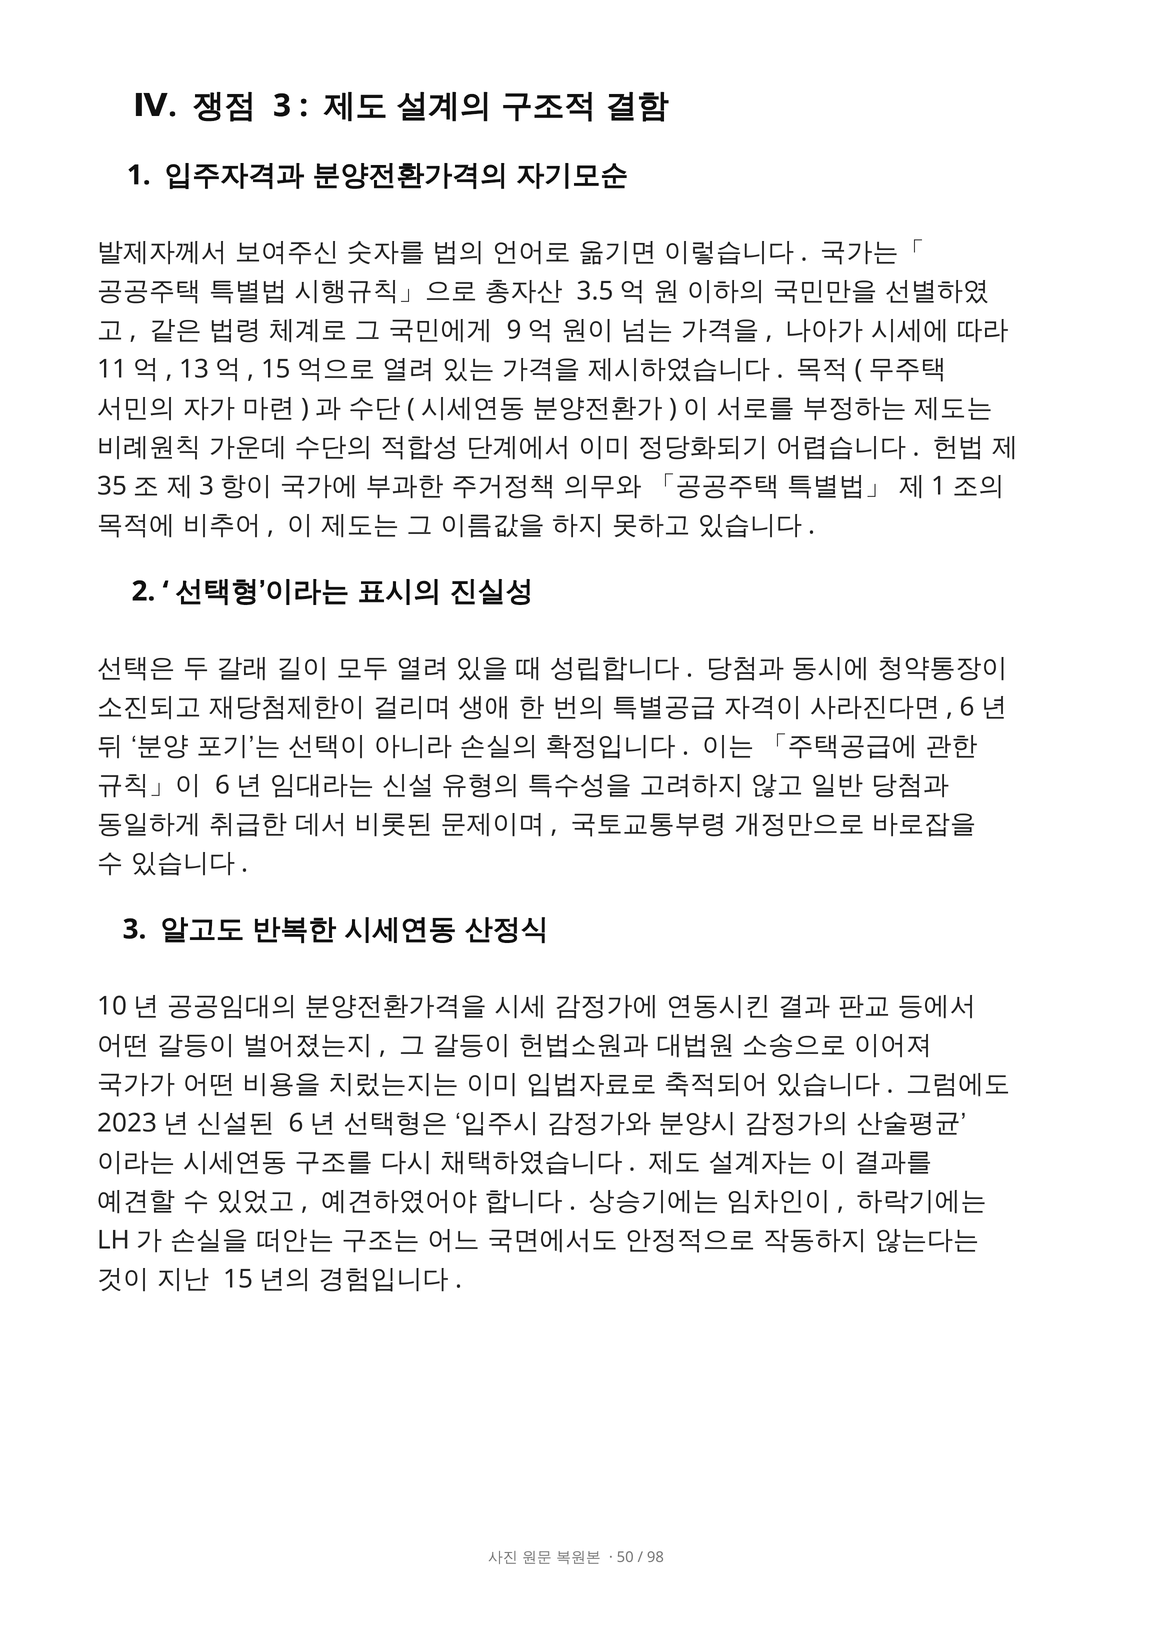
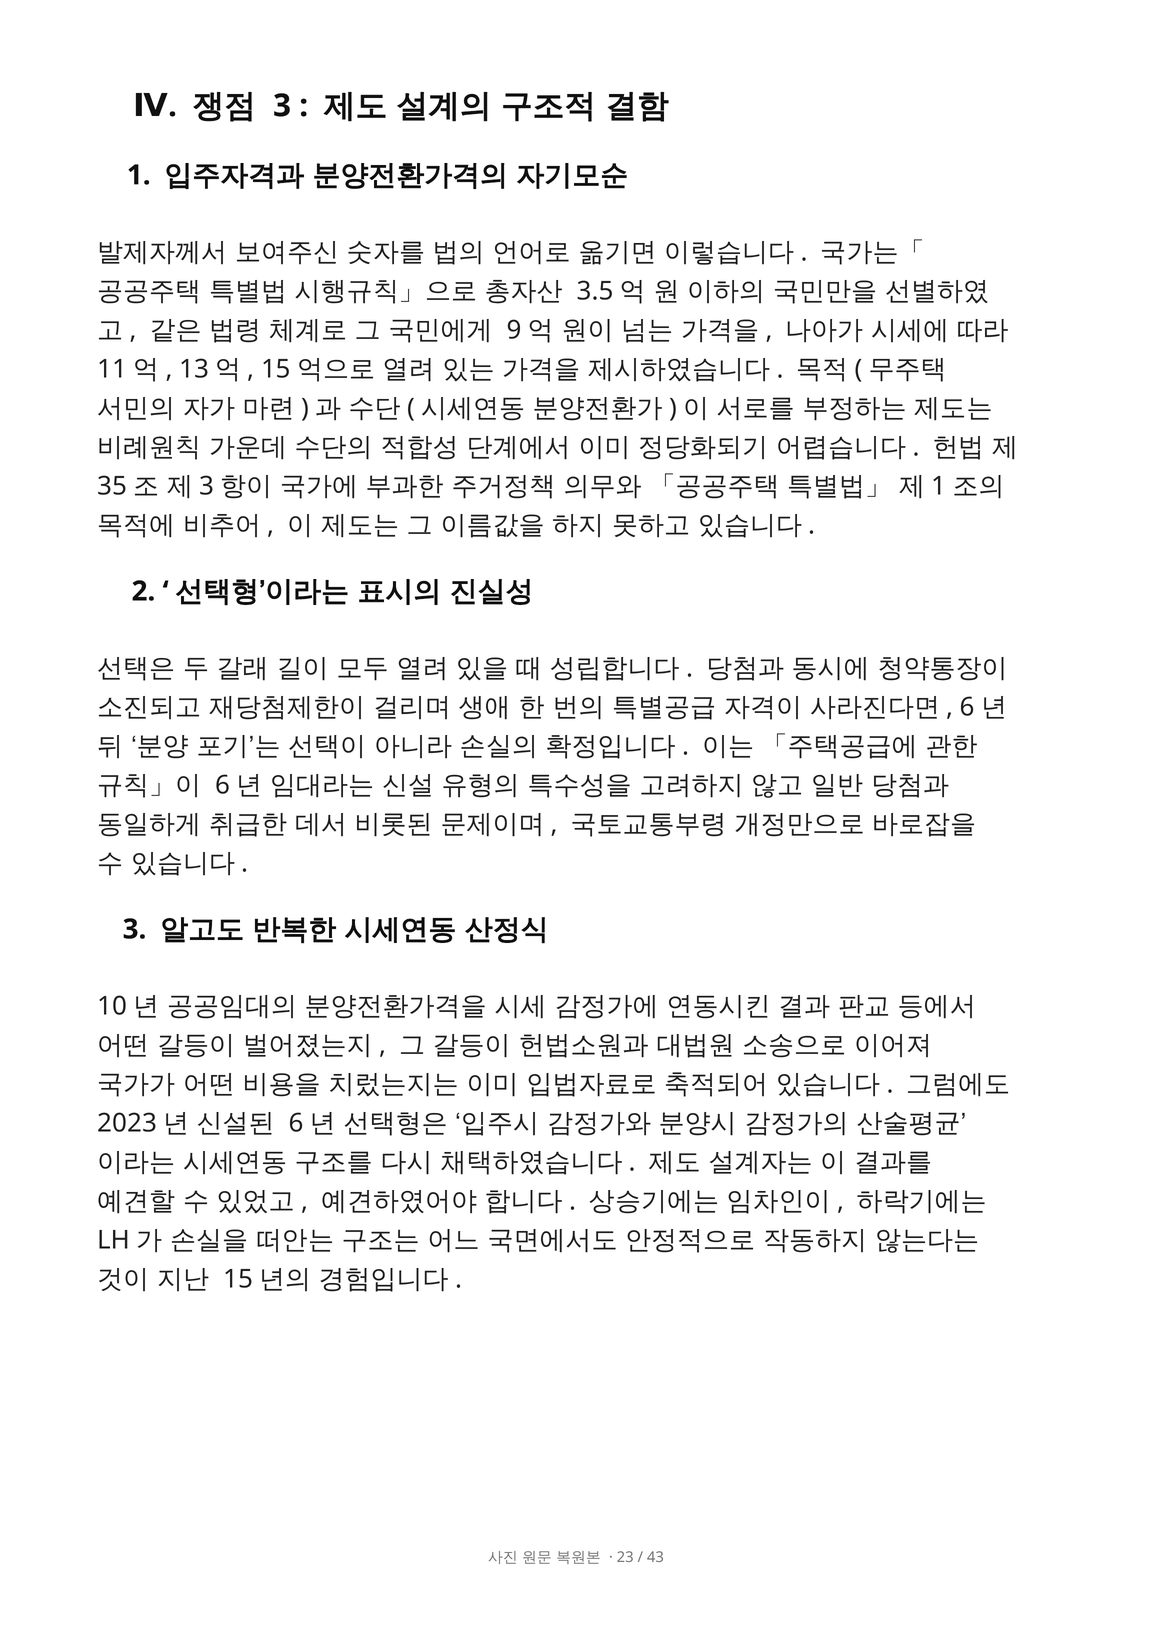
50: 50 -> 23 (625, 1558)
98: 98 -> 43 (655, 1558)
